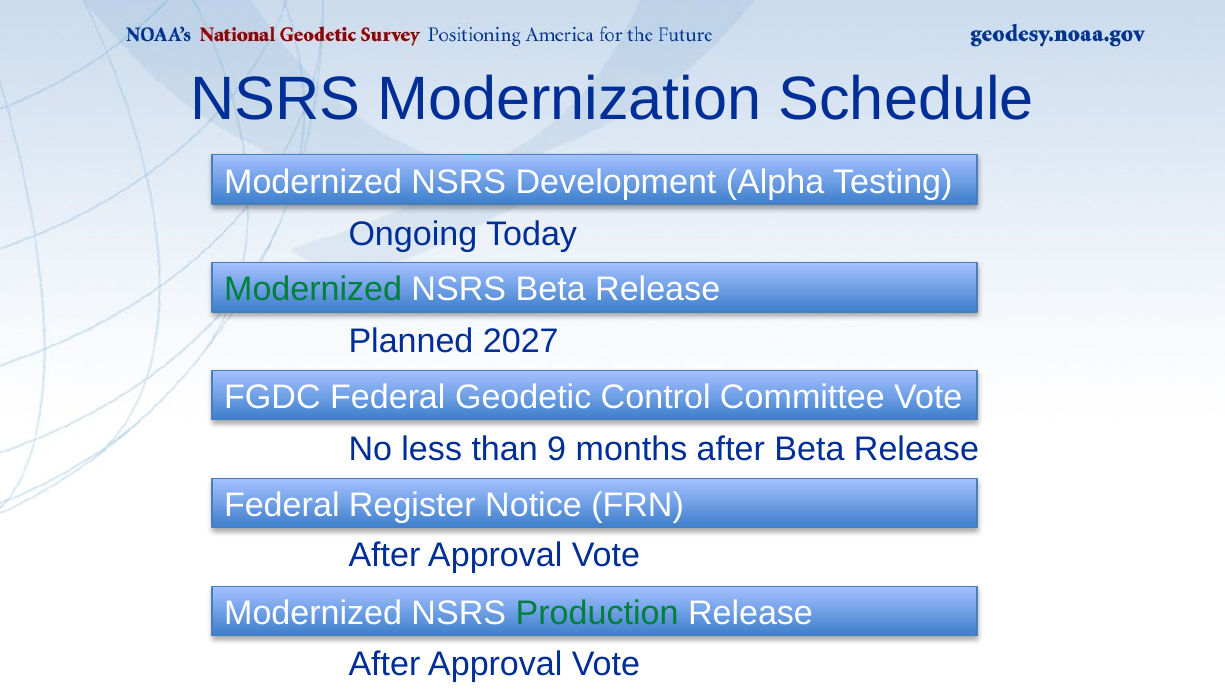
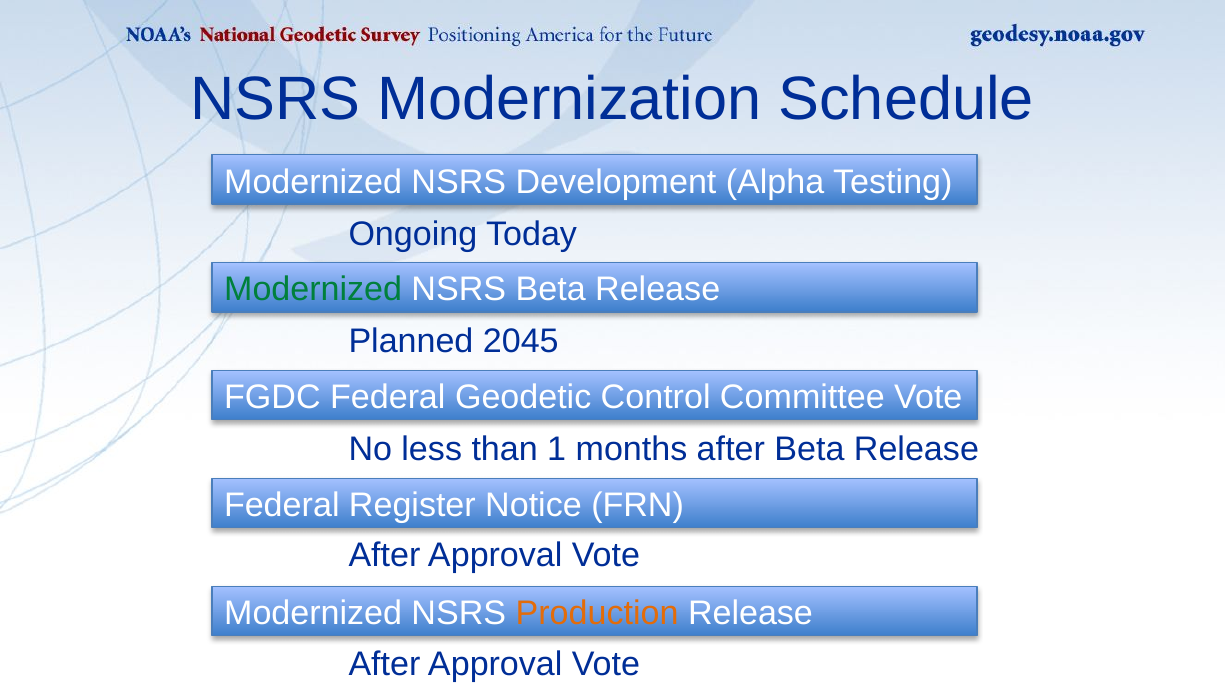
2027: 2027 -> 2045 (521, 341)
9: 9 -> 1 (557, 449)
Production colour: green -> orange (597, 613)
